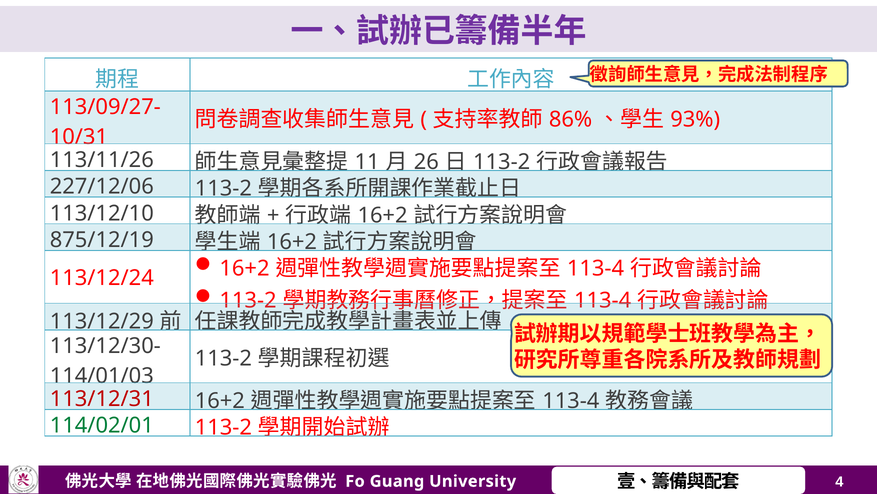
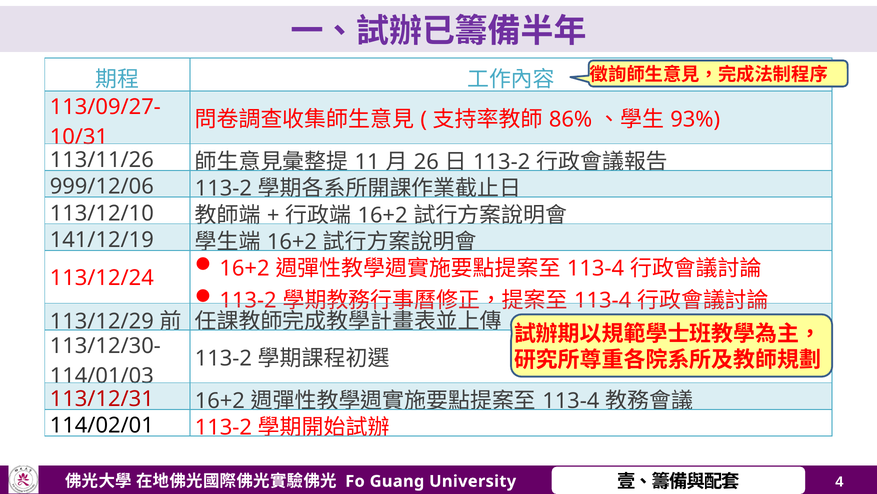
227/12/06: 227/12/06 -> 999/12/06 (102, 186)
875/12/19: 875/12/19 -> 141/12/19 (102, 240)
114/02/01 colour: green -> black (102, 425)
